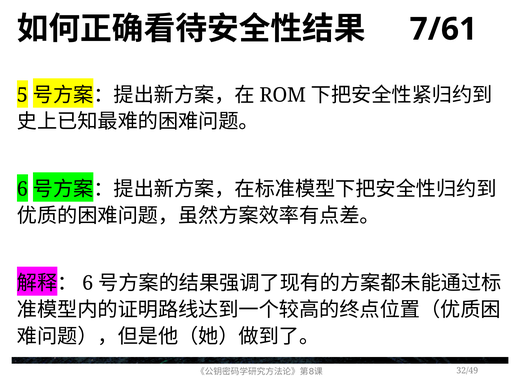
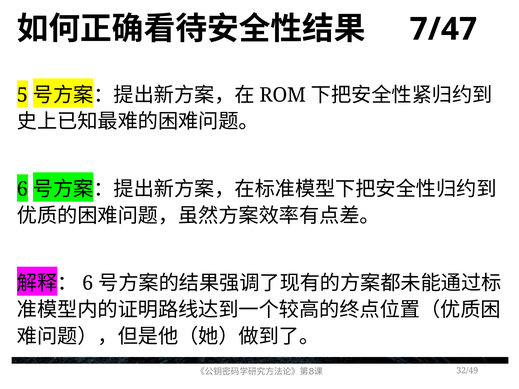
7/61: 7/61 -> 7/47 (443, 29)
